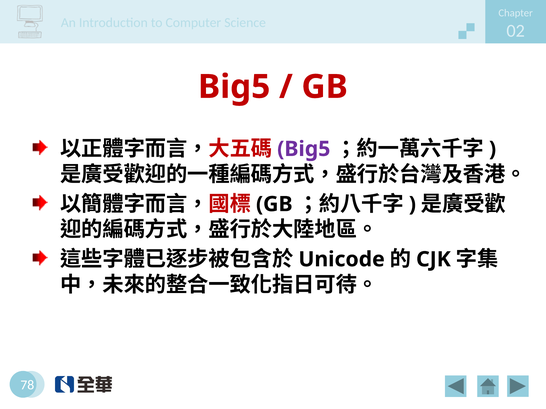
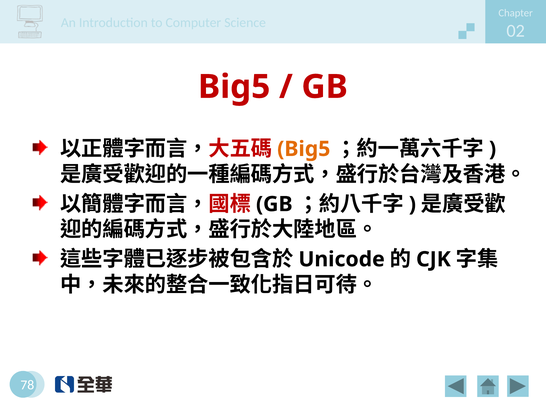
Big5 colour: purple -> orange (304, 149)
